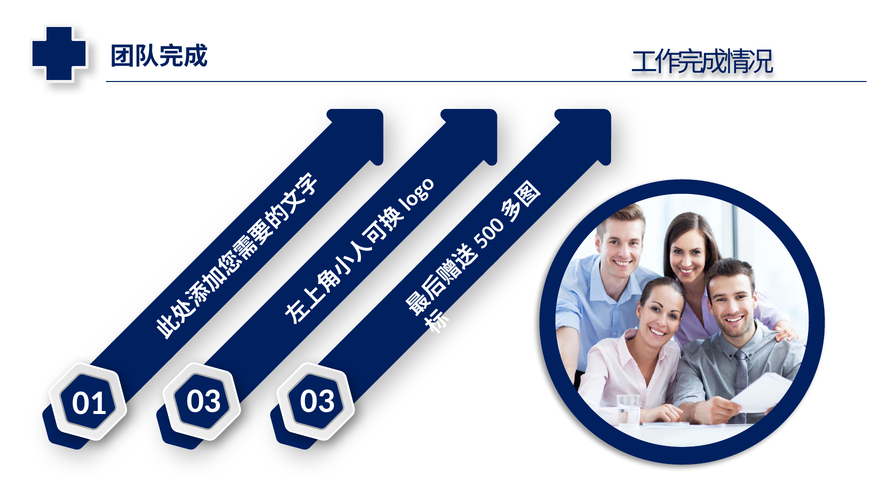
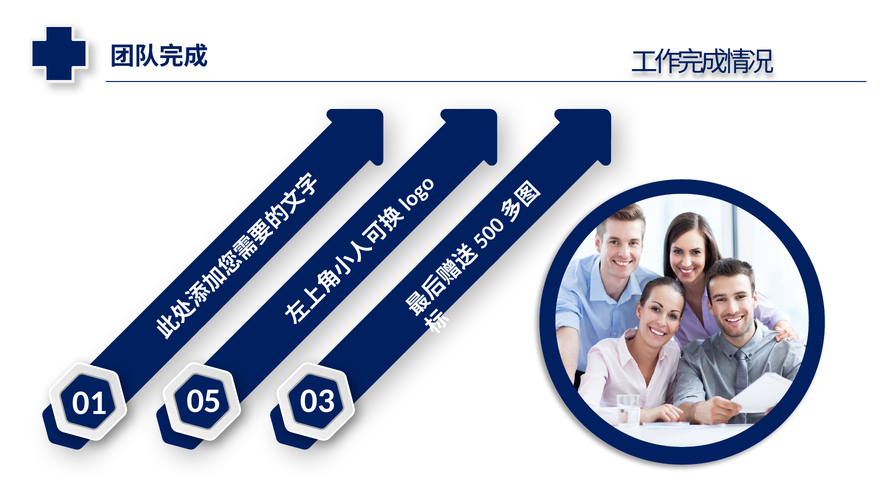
01 03: 03 -> 05 (204, 401)
